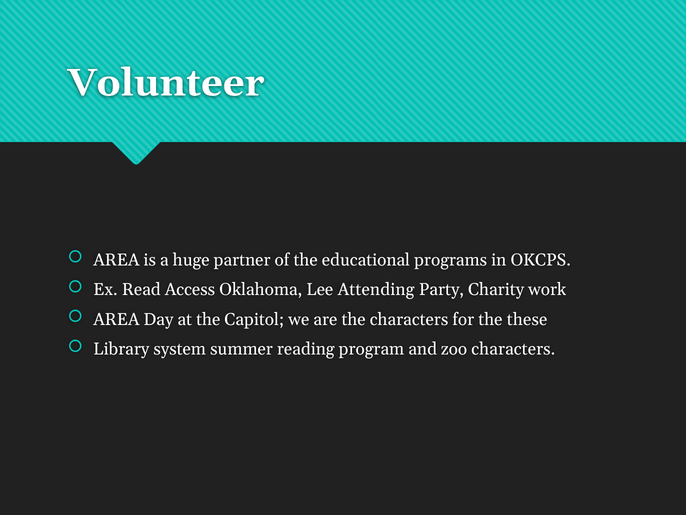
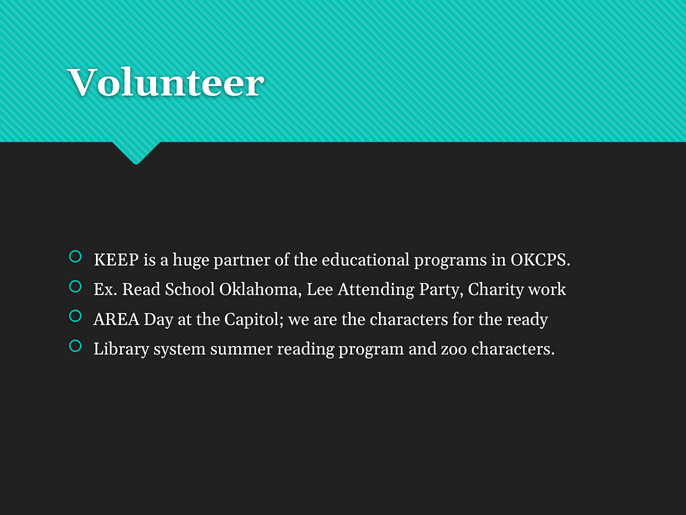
AREA: AREA -> KEEP (116, 260)
Access: Access -> School (190, 289)
these: these -> ready (527, 319)
